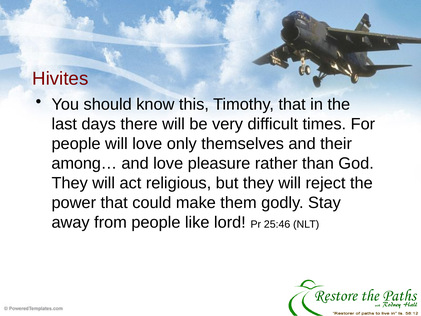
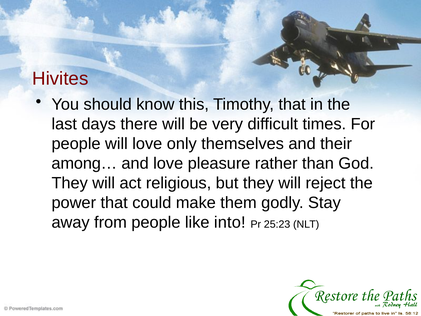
lord: lord -> into (230, 222)
25:46: 25:46 -> 25:23 (277, 224)
